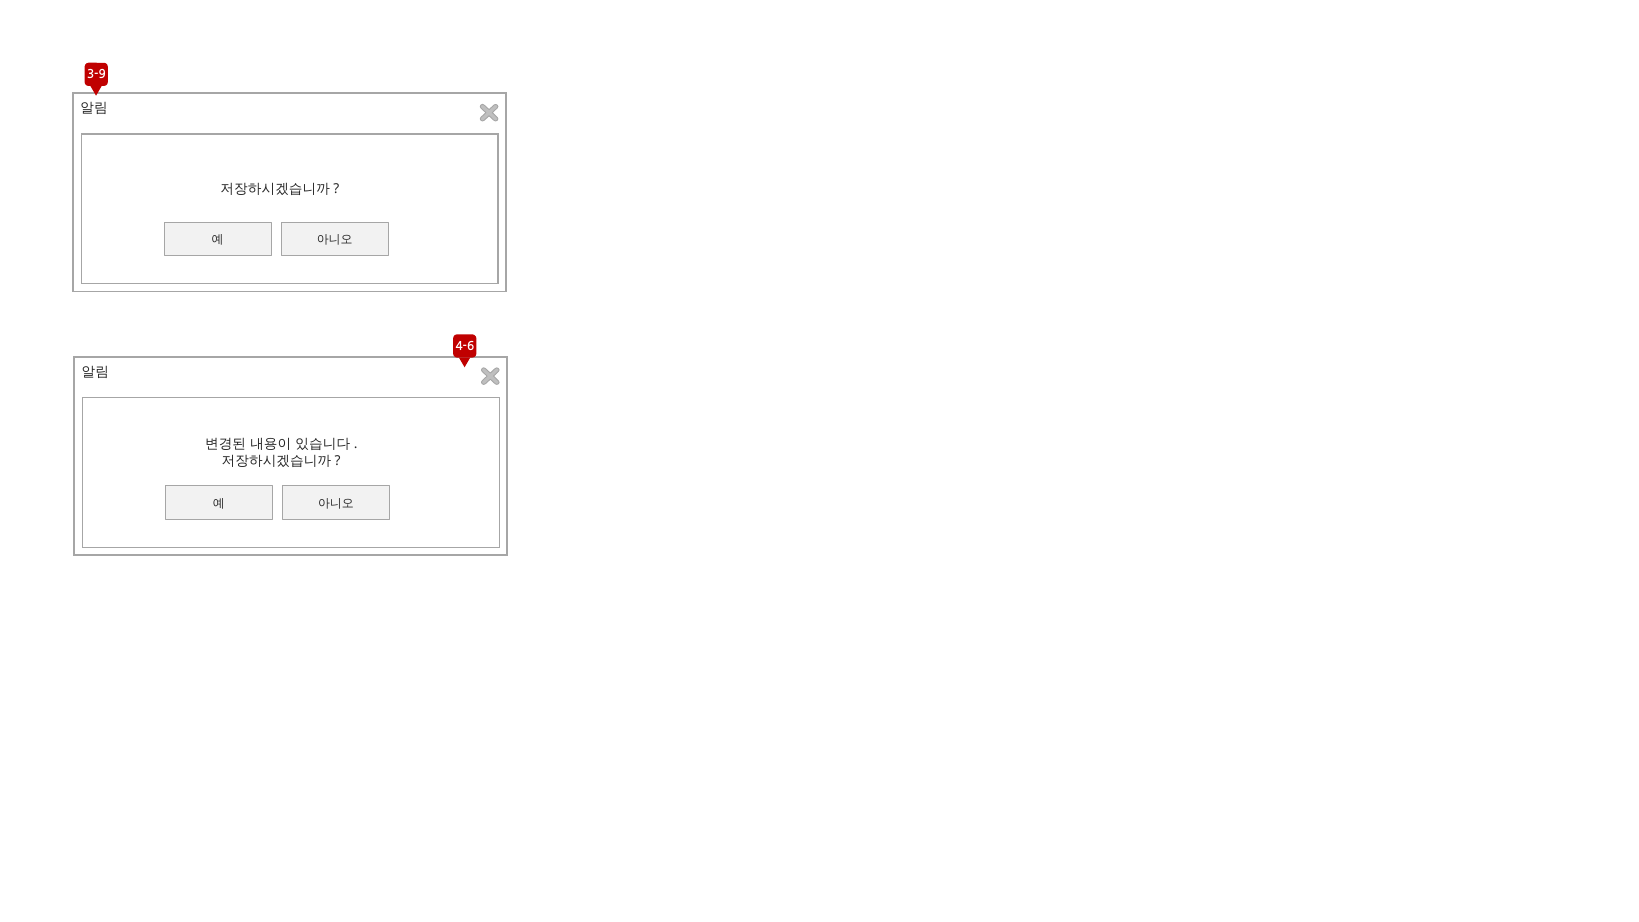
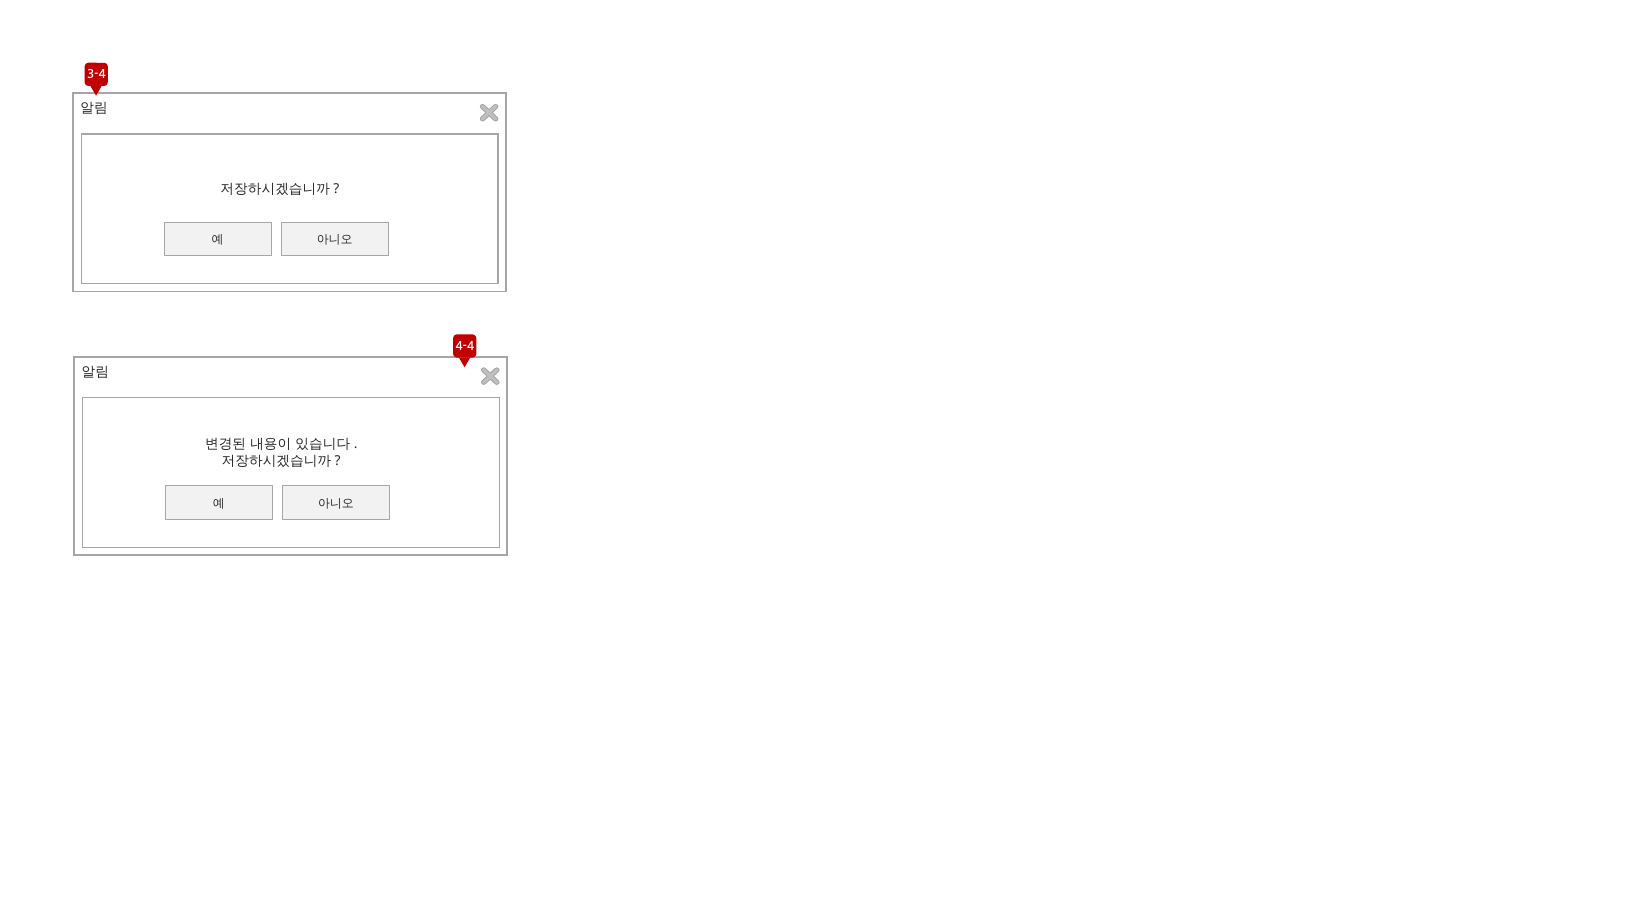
3-9: 3-9 -> 3-4 (96, 75)
4-6: 4-6 -> 4-4 (465, 347)
